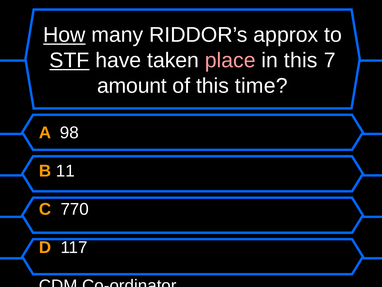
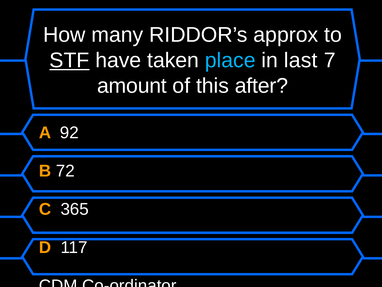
How underline: present -> none (64, 35)
place colour: pink -> light blue (230, 60)
in this: this -> last (301, 60)
time: time -> after (261, 86)
98: 98 -> 92 (69, 132)
11: 11 -> 72 (65, 171)
770: 770 -> 365 (75, 209)
